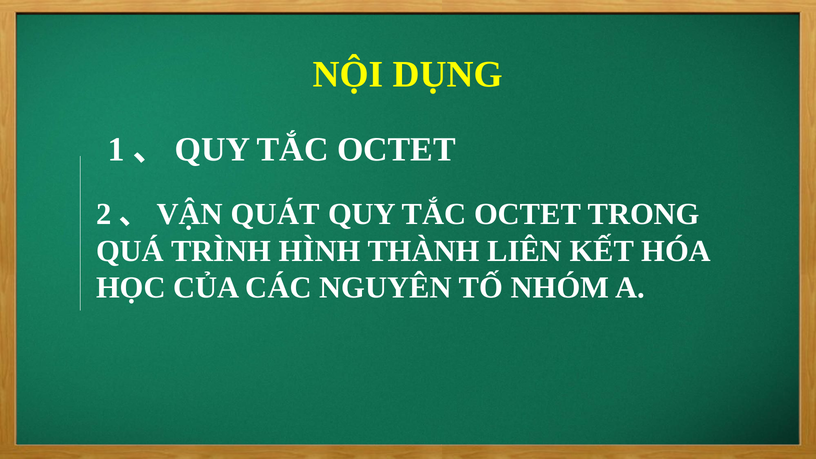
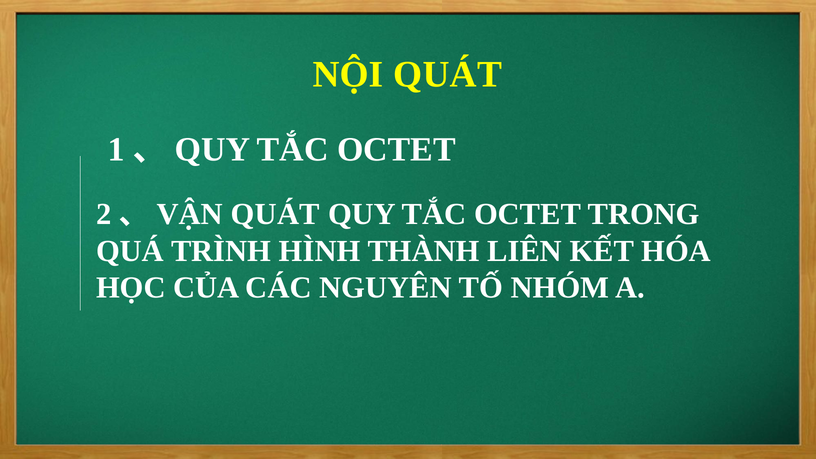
NỘI DỤNG: DỤNG -> QUÁT (448, 74)
